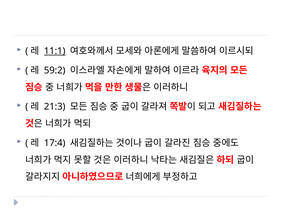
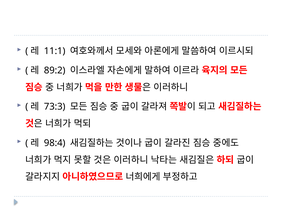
11:1 underline: present -> none (55, 51)
59:2: 59:2 -> 89:2 (55, 70)
21:3: 21:3 -> 73:3 (55, 106)
17:4: 17:4 -> 98:4 (55, 143)
